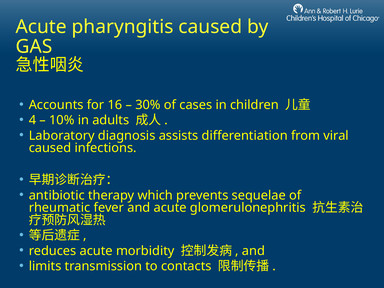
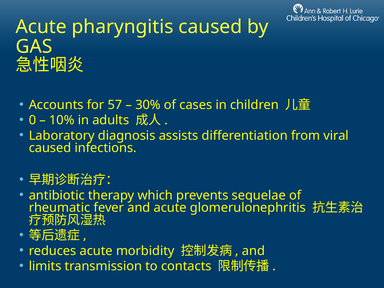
16: 16 -> 57 (115, 105)
4: 4 -> 0 (32, 120)
